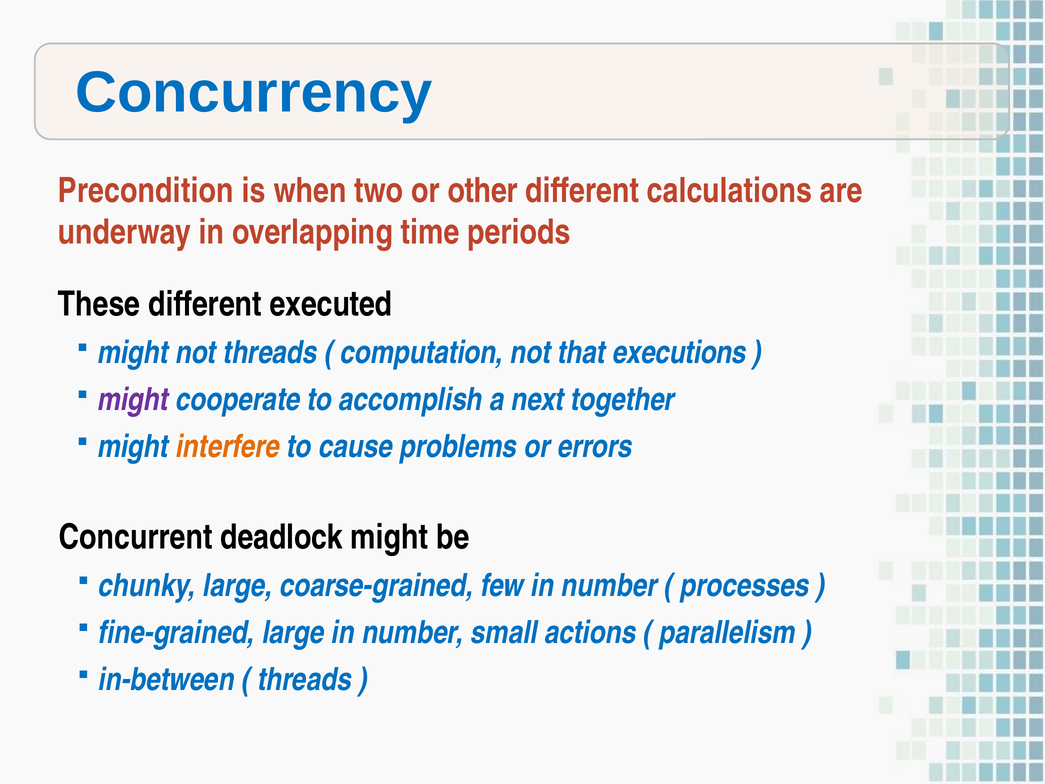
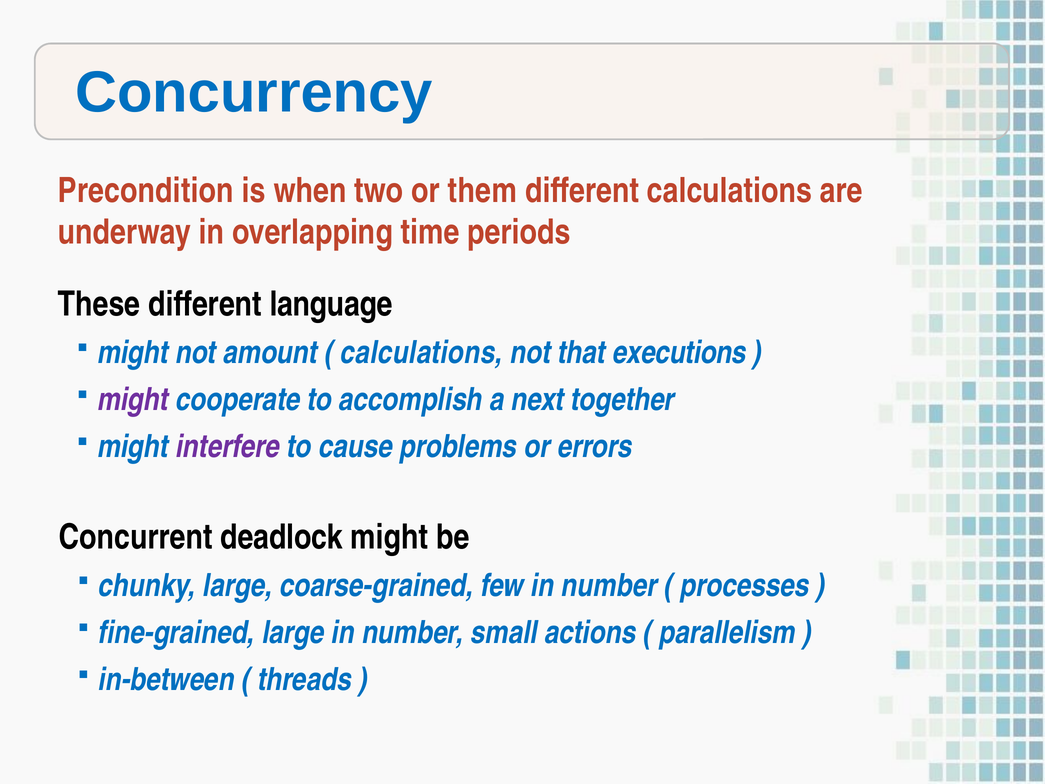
other: other -> them (482, 191)
executed: executed -> language (331, 304)
not threads: threads -> amount (270, 353)
computation: computation -> calculations (422, 353)
interfere colour: orange -> purple (228, 447)
